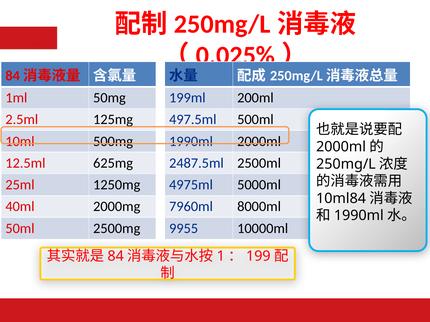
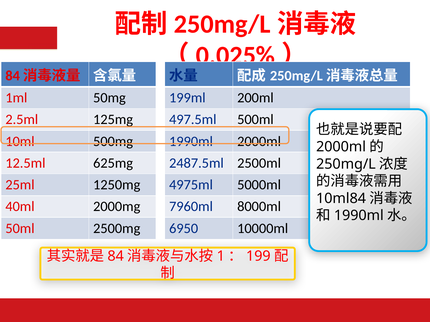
9955: 9955 -> 6950 (184, 229)
